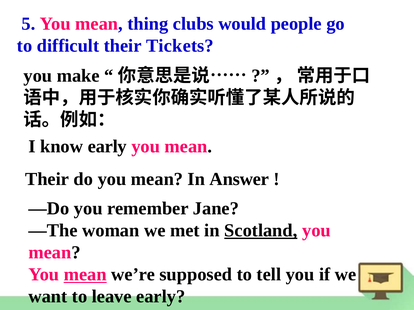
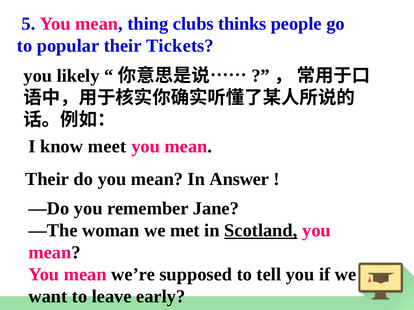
would: would -> thinks (242, 24)
difficult: difficult -> popular (68, 46)
make: make -> likely (78, 76)
know early: early -> meet (107, 147)
mean underline: present -> none (85, 275)
